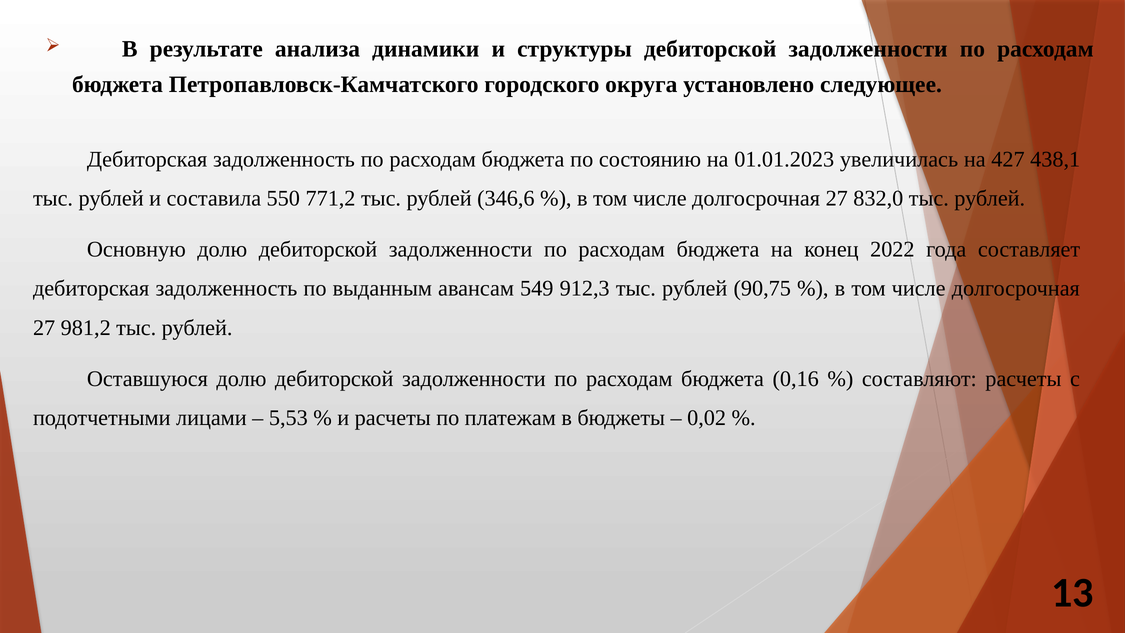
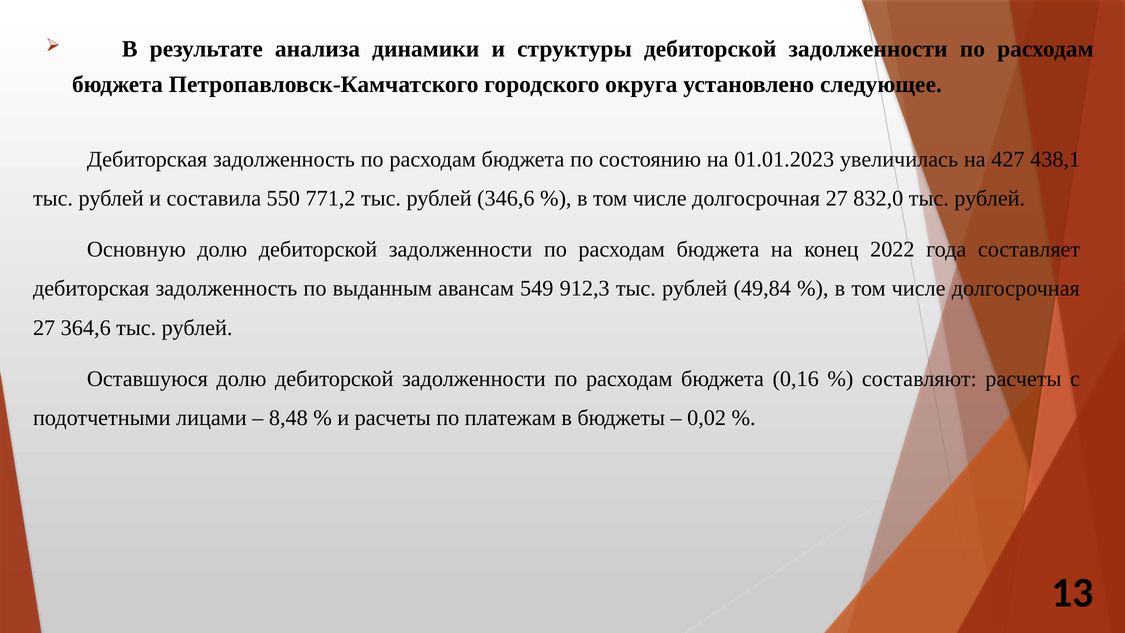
90,75: 90,75 -> 49,84 (762, 289)
981,2: 981,2 -> 364,6 (86, 328)
5,53: 5,53 -> 8,48 (288, 418)
